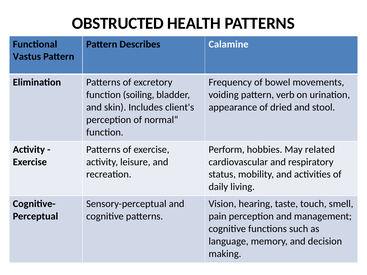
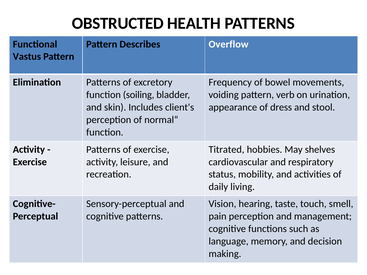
Calamine: Calamine -> Overflow (229, 44)
dried: dried -> dress (281, 107)
Perform: Perform -> Titrated (226, 150)
related: related -> shelves (320, 150)
